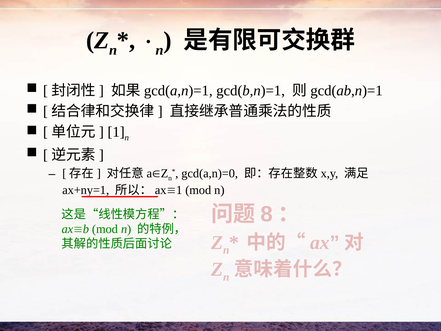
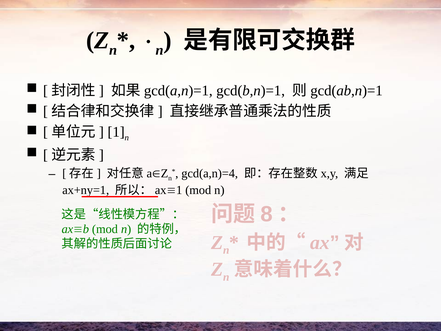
gcd(a,n)=0: gcd(a,n)=0 -> gcd(a,n)=4 (210, 173)
